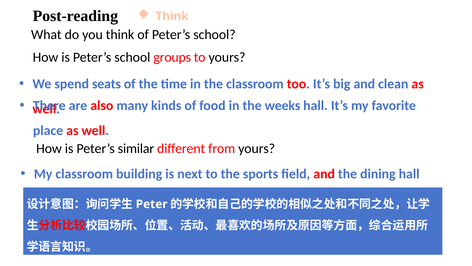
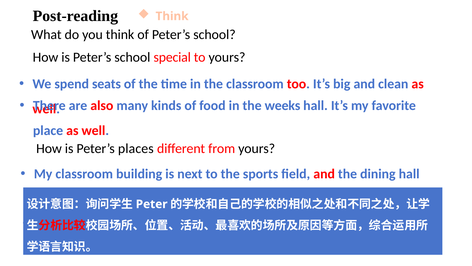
groups: groups -> special (172, 57)
similar: similar -> places (136, 148)
